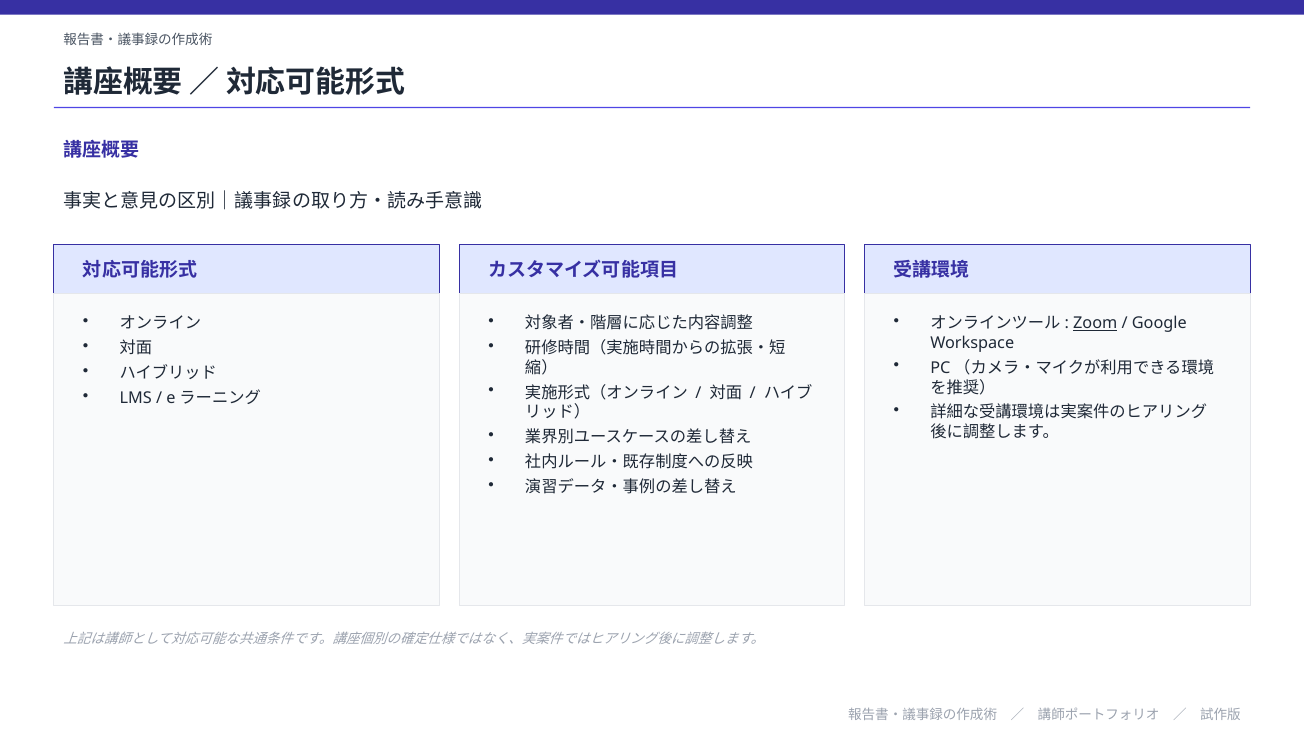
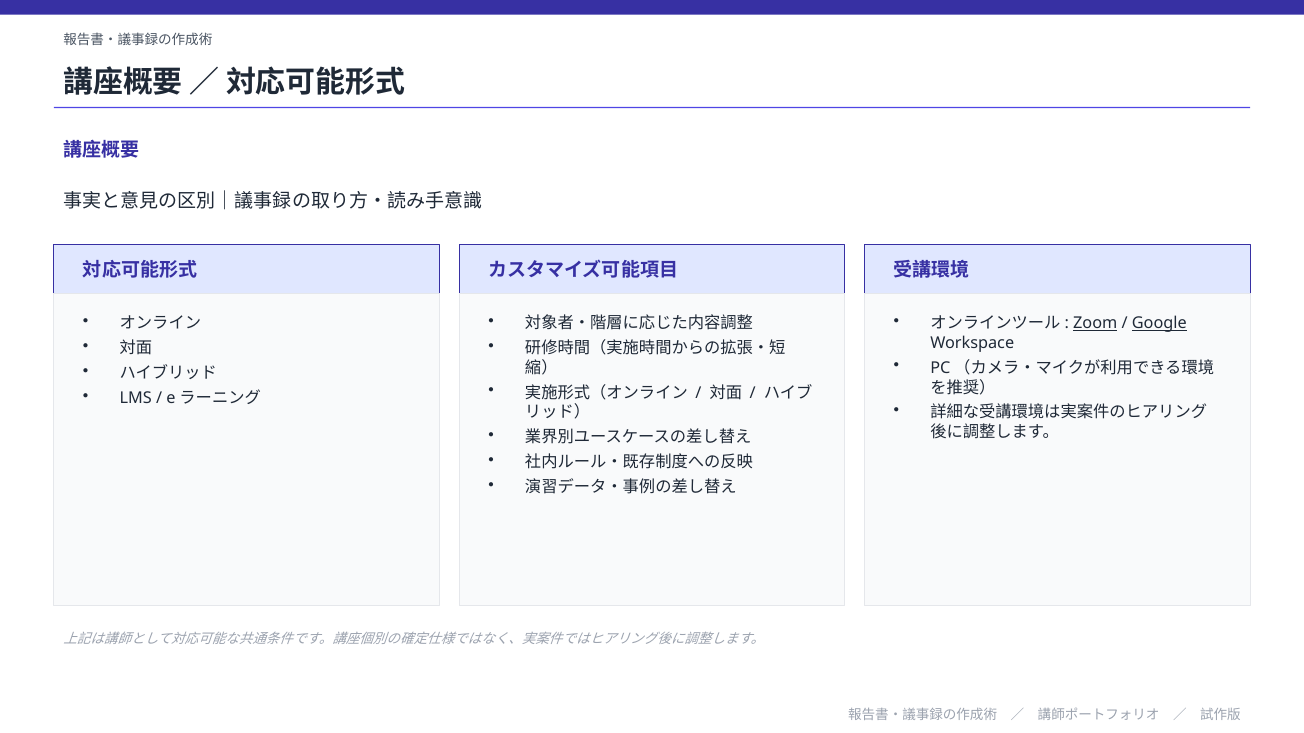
Google underline: none -> present (1159, 324)
